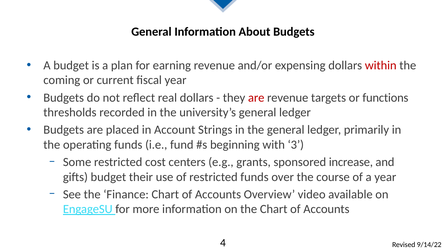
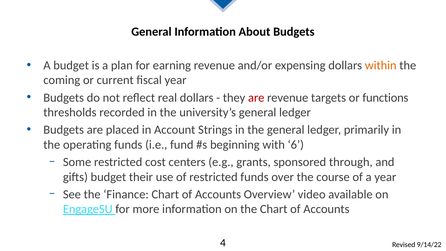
within colour: red -> orange (381, 65)
3: 3 -> 6 (296, 145)
increase: increase -> through (351, 162)
